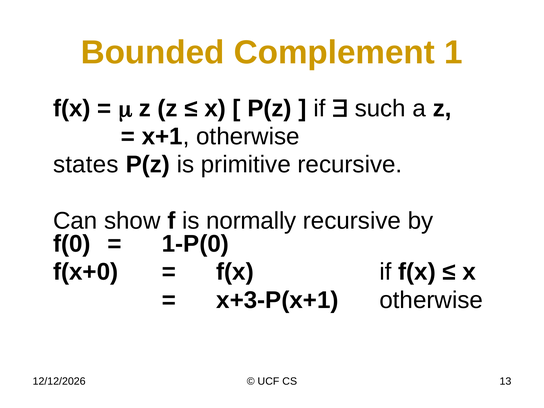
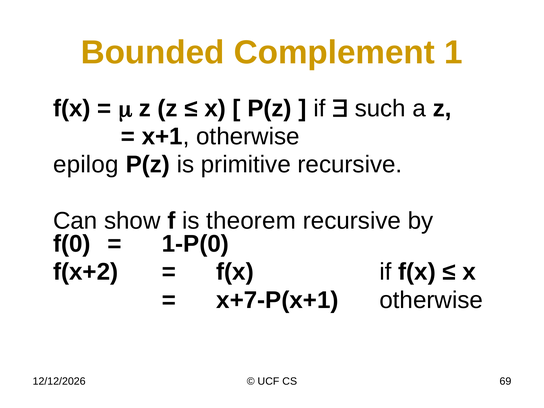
states: states -> epilog (86, 165)
normally: normally -> theorem (251, 221)
f(x+0: f(x+0 -> f(x+2 (86, 272)
x+3-P(x+1: x+3-P(x+1 -> x+7-P(x+1 (277, 300)
13: 13 -> 69 (505, 381)
